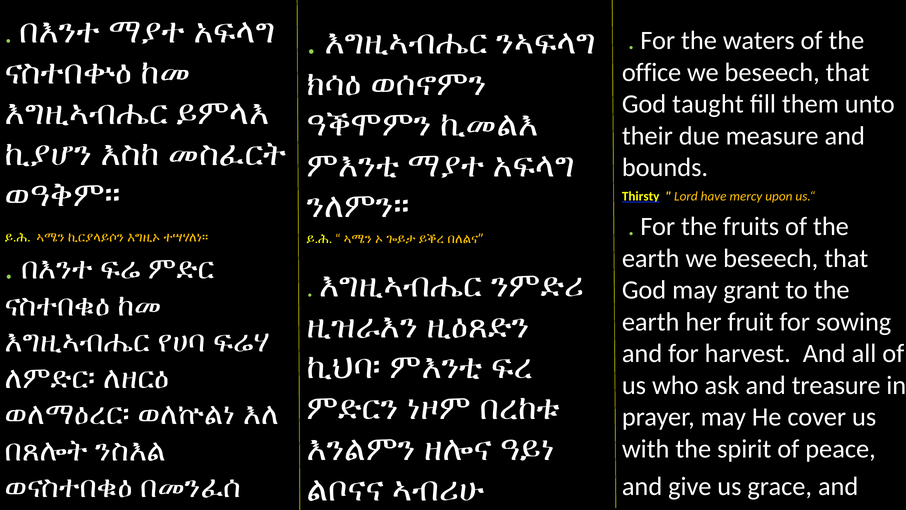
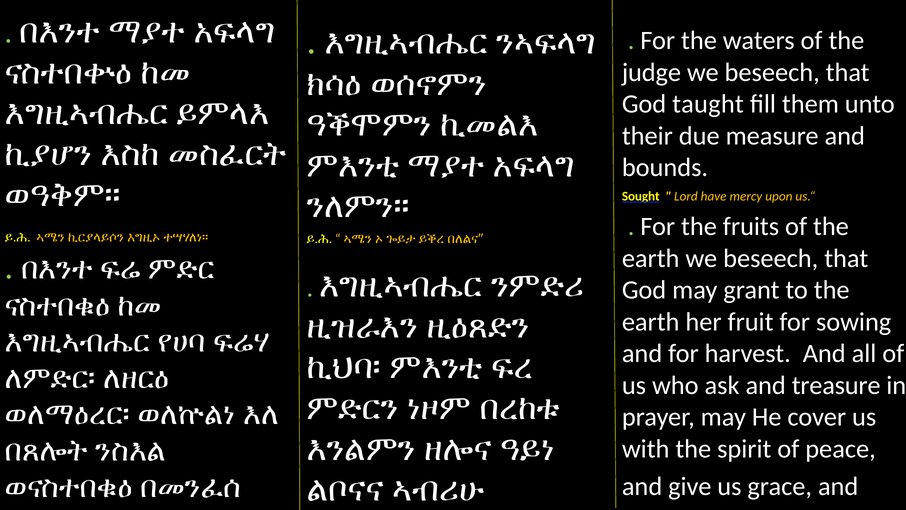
office: office -> judge (651, 72)
Thirsty: Thirsty -> Sought (641, 196)
